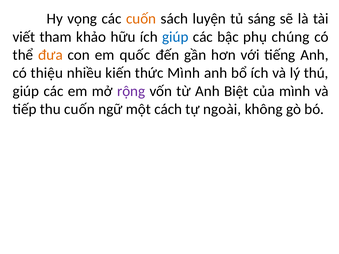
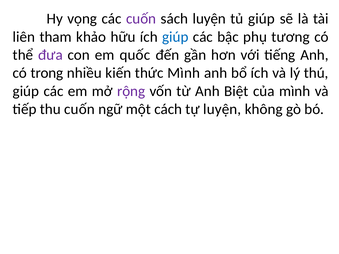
cuốn colour: orange -> purple (141, 19)
tủ sáng: sáng -> giúp (261, 19)
viết: viết -> liên (24, 37)
chúng: chúng -> tương (291, 37)
đưa colour: orange -> purple (50, 55)
thiệu: thiệu -> trong (47, 73)
tự ngoài: ngoài -> luyện (222, 109)
